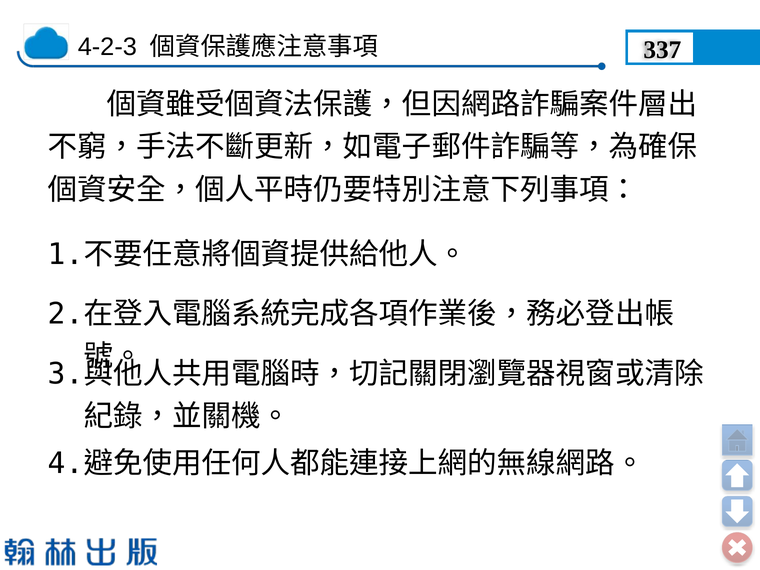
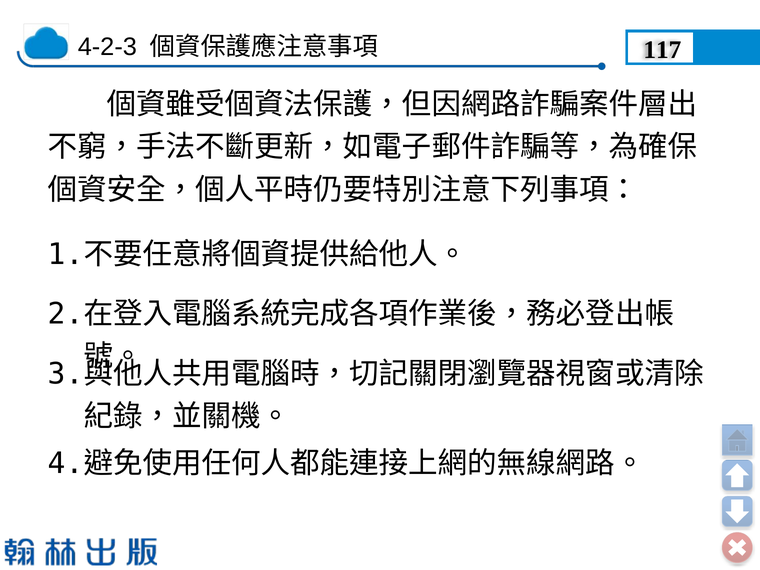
337: 337 -> 117 (662, 50)
